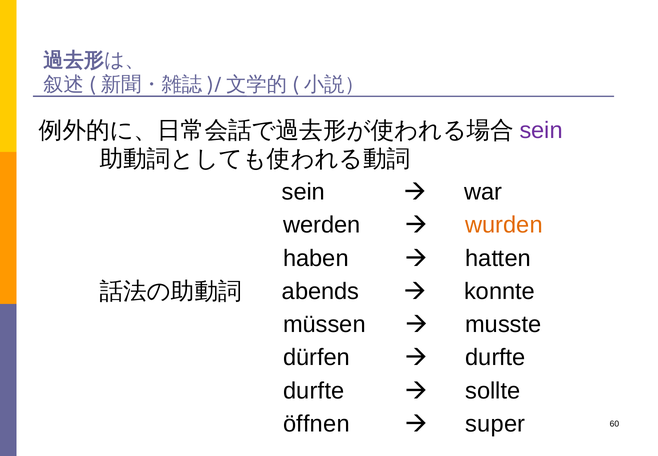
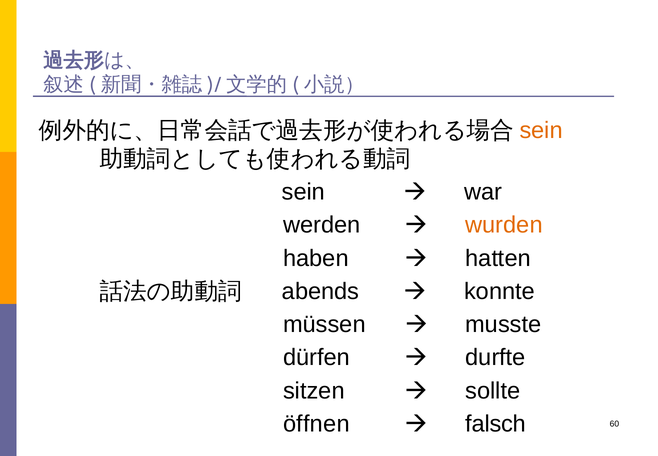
sein colour: purple -> orange (541, 130)
durfte: durfte -> sitzen (314, 390)
super: super -> falsch (496, 424)
